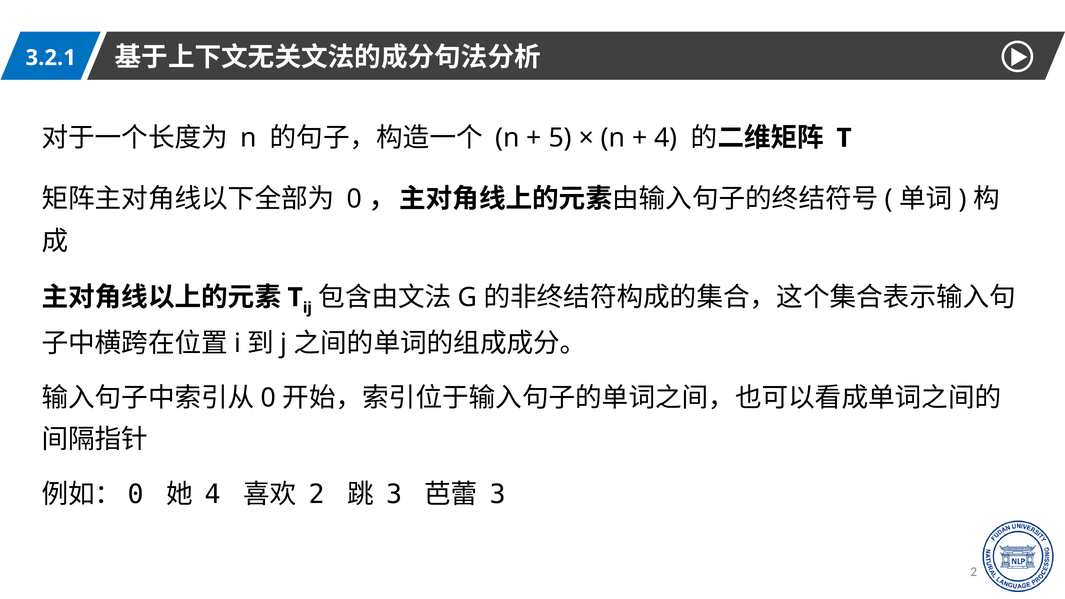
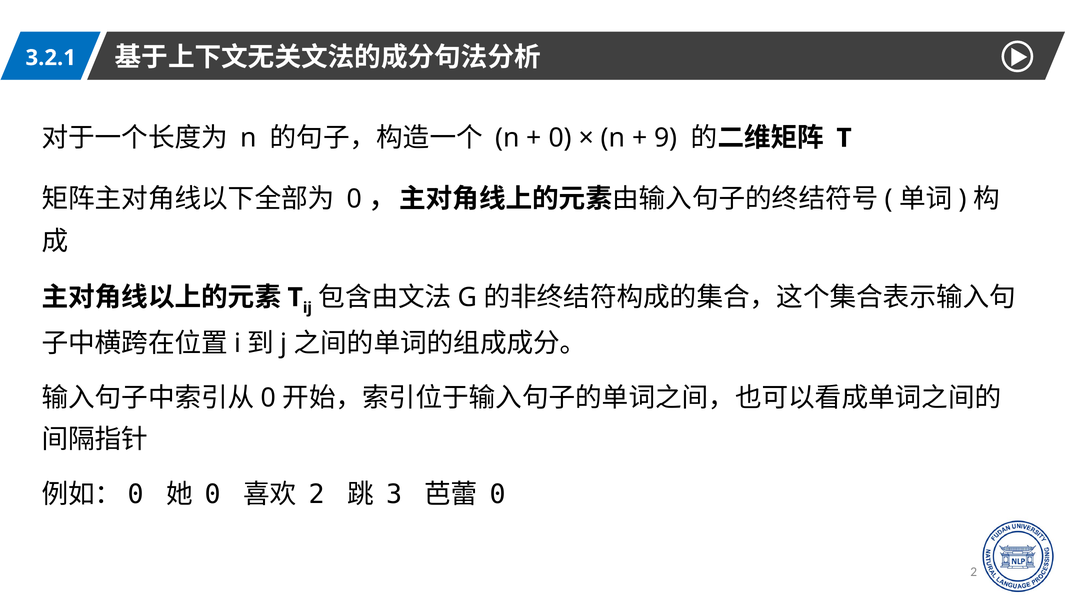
5: 5 -> 0 (560, 138)
4: 4 -> 9 (666, 138)
4: 4 -> 0 (213, 495)
3: 3 -> 0 (498, 495)
